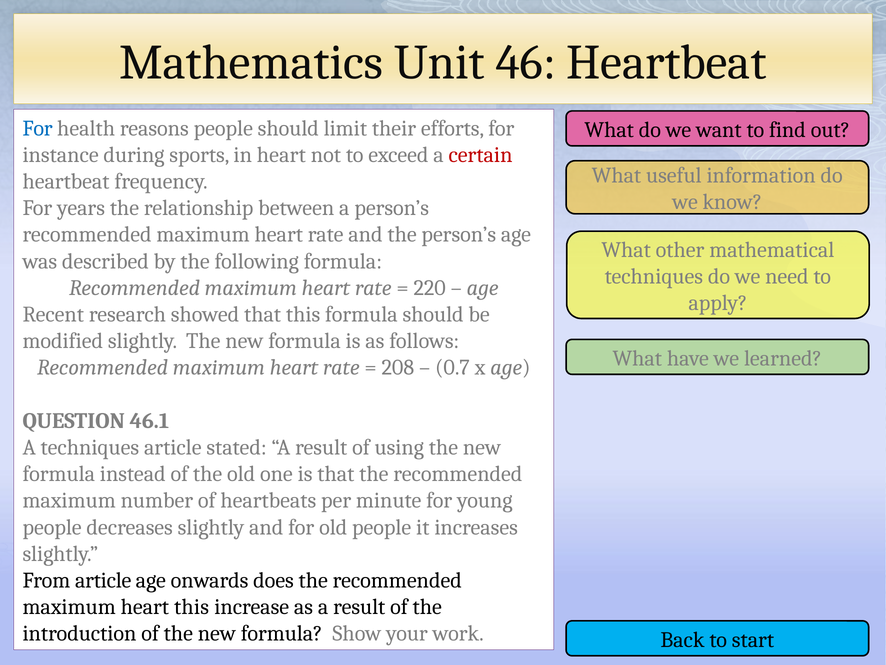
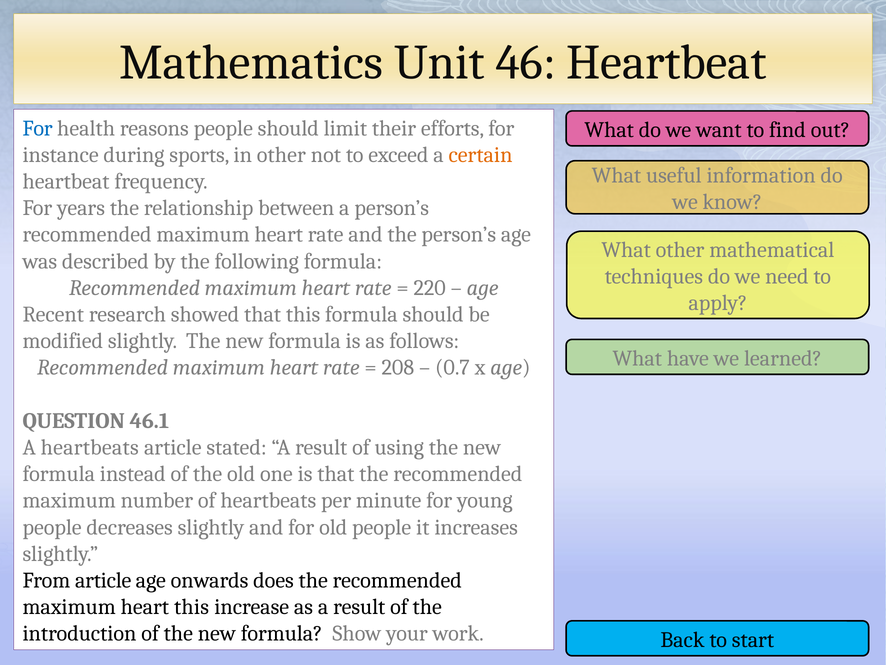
in heart: heart -> other (281, 155)
certain colour: red -> orange (481, 155)
A techniques: techniques -> heartbeats (90, 447)
